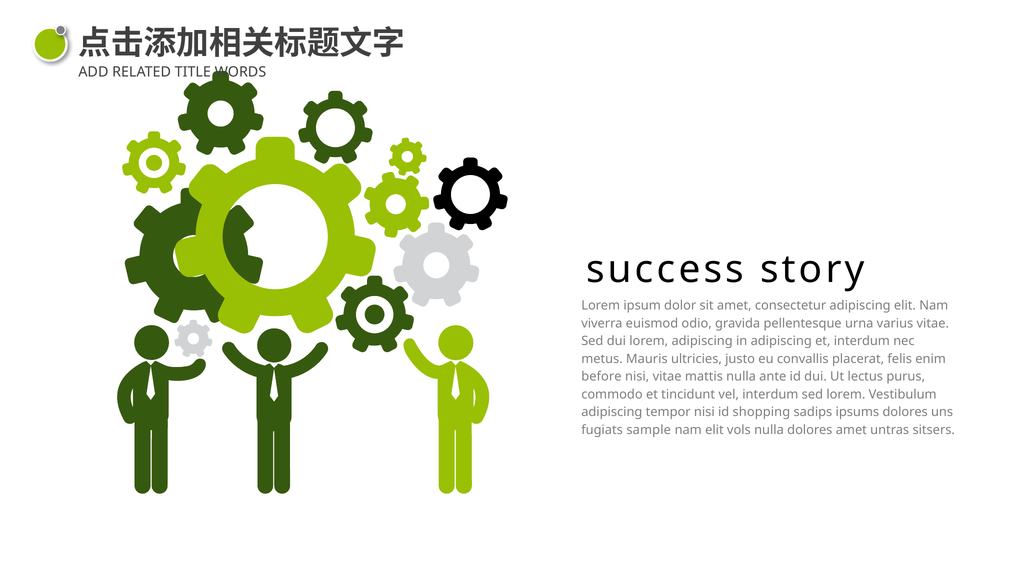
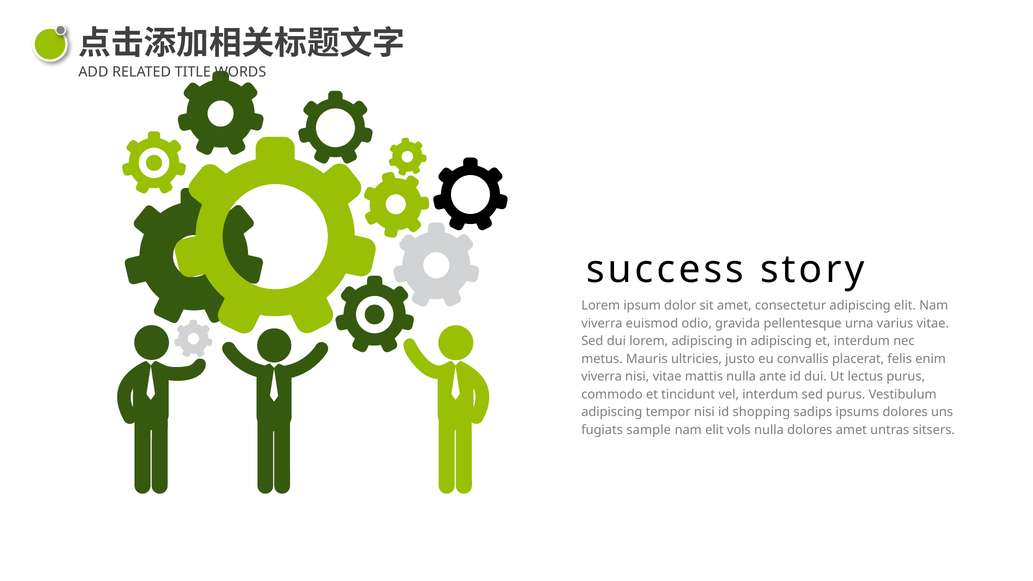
before: before -> viverra (602, 377)
sed lorem: lorem -> purus (846, 394)
